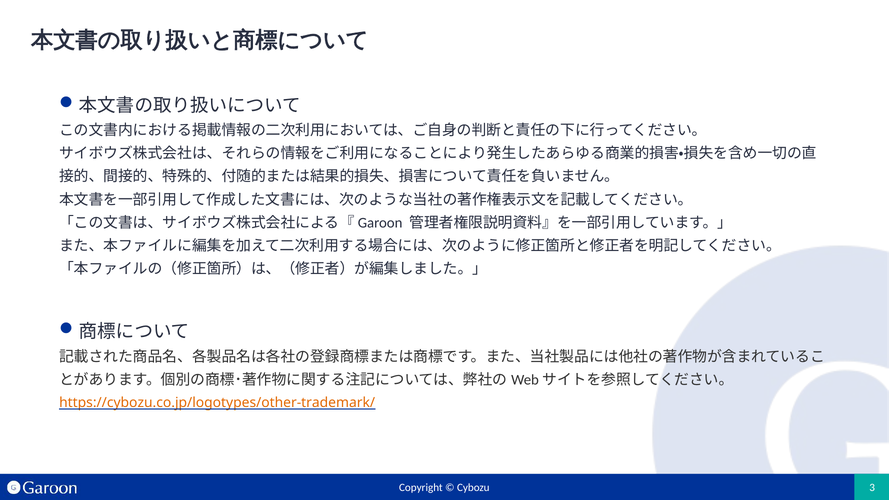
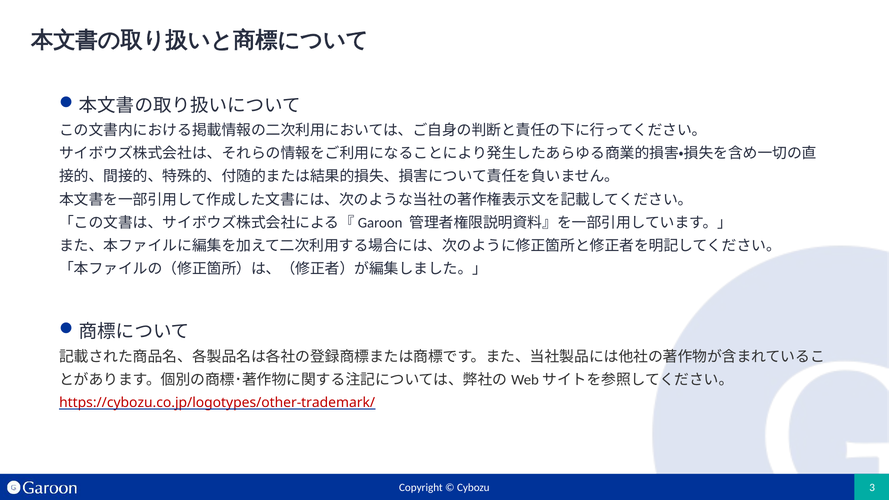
https://cybozu.co.jp/logotypes/other-trademark/ colour: orange -> red (217, 403)
